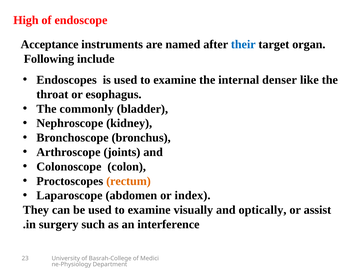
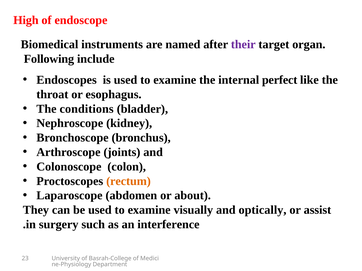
Acceptance: Acceptance -> Biomedical (50, 44)
their colour: blue -> purple (243, 44)
denser: denser -> perfect (280, 80)
commonly: commonly -> conditions (87, 109)
index: index -> about (193, 196)
